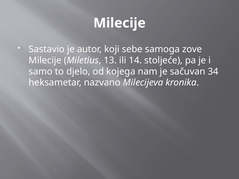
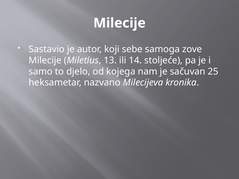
34: 34 -> 25 (213, 72)
